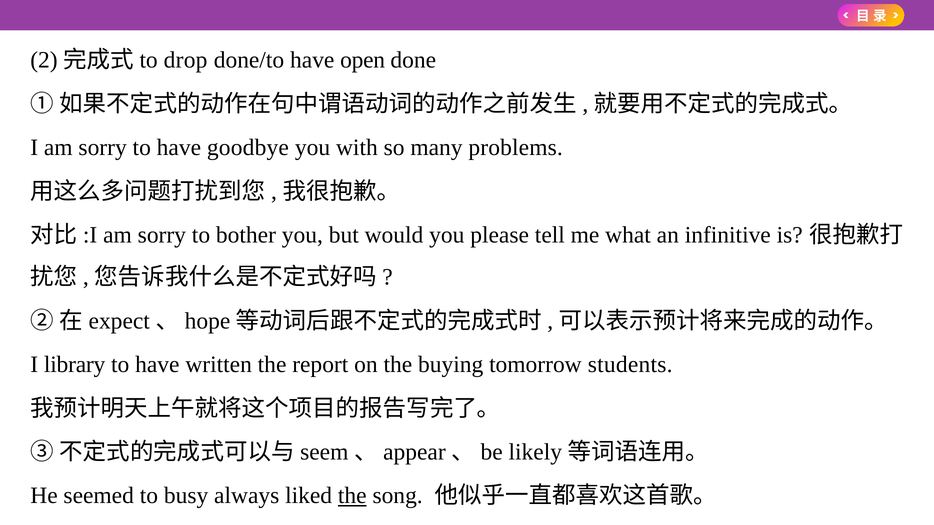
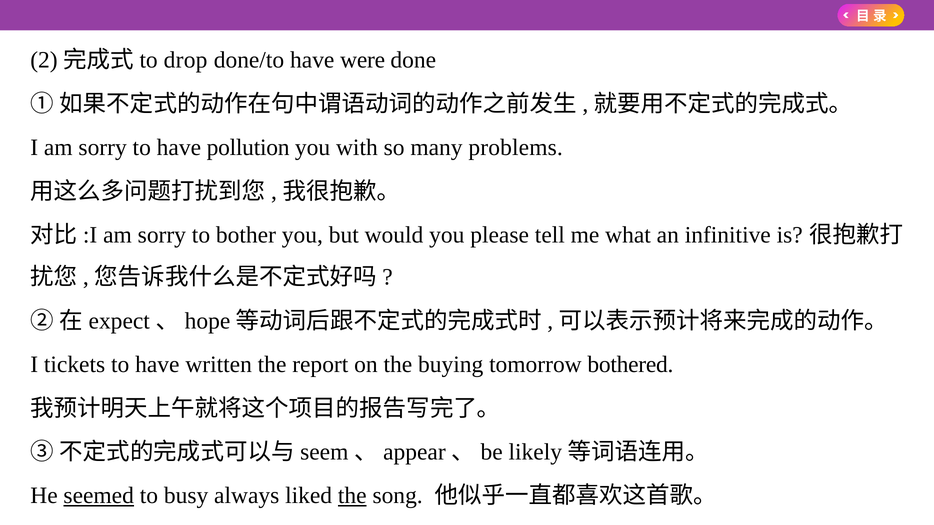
open: open -> were (363, 60)
goodbye: goodbye -> pollution (248, 148)
library: library -> tickets (75, 365)
students: students -> bothered (630, 365)
seemed underline: none -> present (99, 496)
